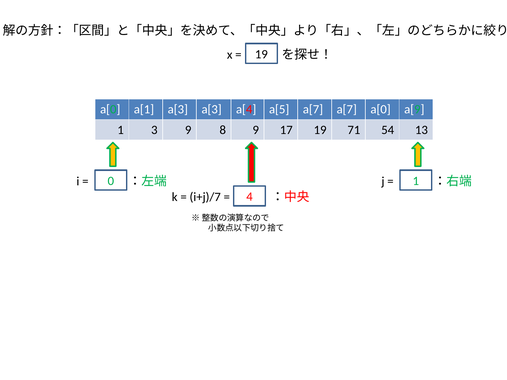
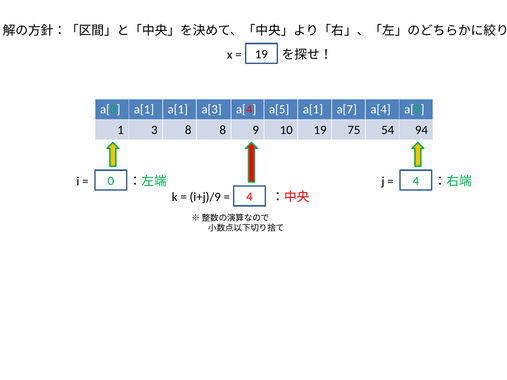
a[1 a[3: a[3 -> a[1 (178, 109)
a[5 a[7: a[7 -> a[1 (313, 109)
a[7 a[0: a[0 -> a[4 (381, 109)
3 9: 9 -> 8 (188, 130)
17: 17 -> 10 (286, 130)
71: 71 -> 75 (354, 130)
13: 13 -> 94 (421, 130)
1: 1 -> 4 (416, 181)
i+j)/7: i+j)/7 -> i+j)/9 (205, 197)
